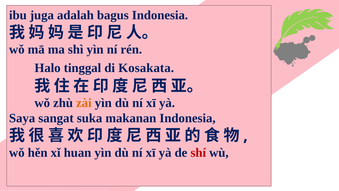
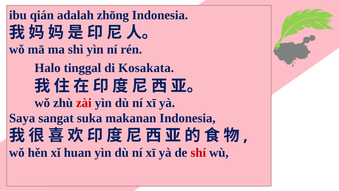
juga: juga -> qián (42, 15)
bagus: bagus -> zhōng (113, 15)
zài colour: orange -> red (84, 103)
